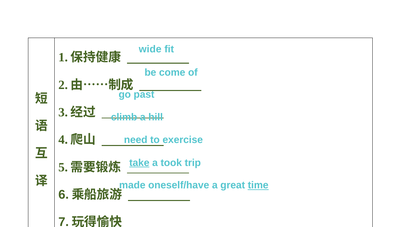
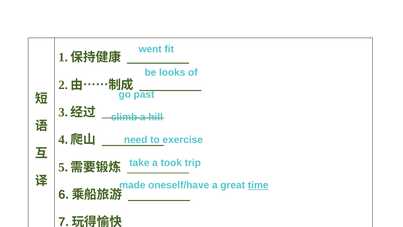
wide: wide -> went (150, 49)
come: come -> looks (172, 72)
take underline: present -> none (139, 163)
